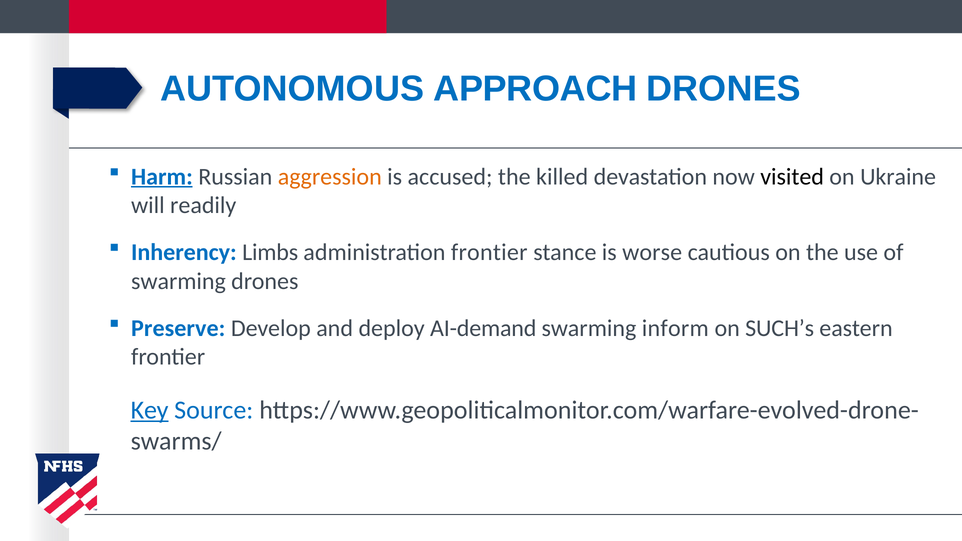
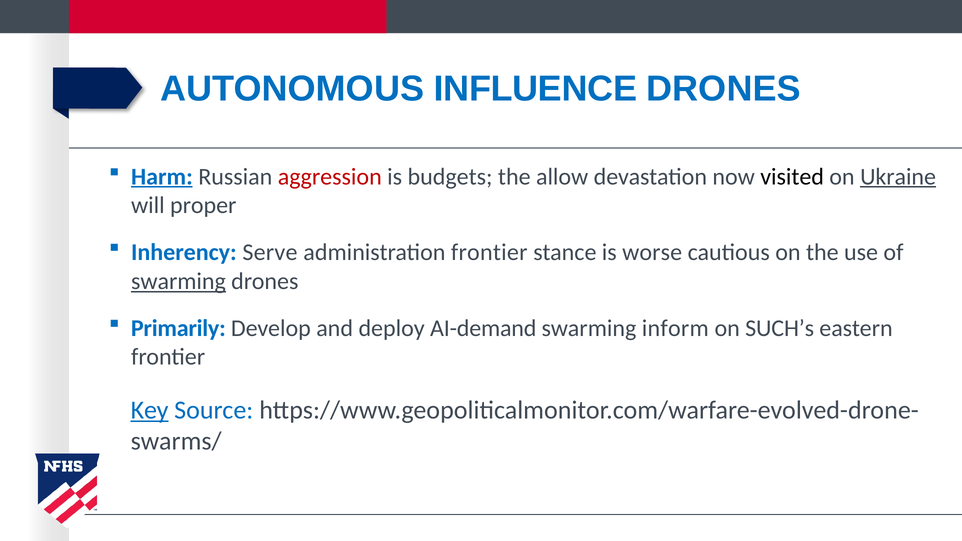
APPROACH: APPROACH -> INFLUENCE (535, 89)
aggression colour: orange -> red (330, 177)
accused: accused -> budgets (450, 177)
killed: killed -> allow (562, 177)
Ukraine underline: none -> present (898, 177)
readily: readily -> proper (203, 206)
Limbs: Limbs -> Serve (270, 252)
swarming underline: none -> present (178, 281)
Preserve: Preserve -> Primarily (178, 328)
